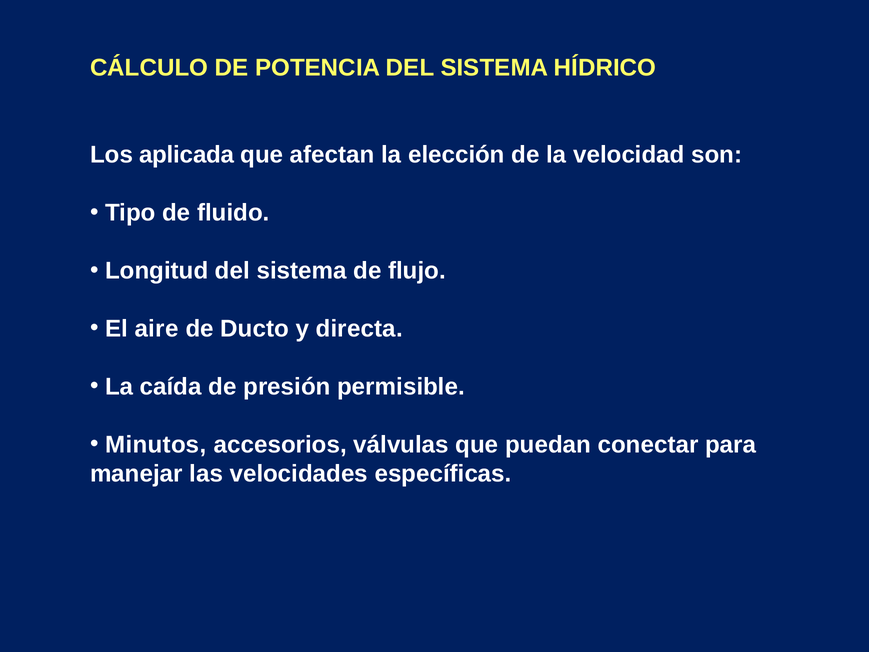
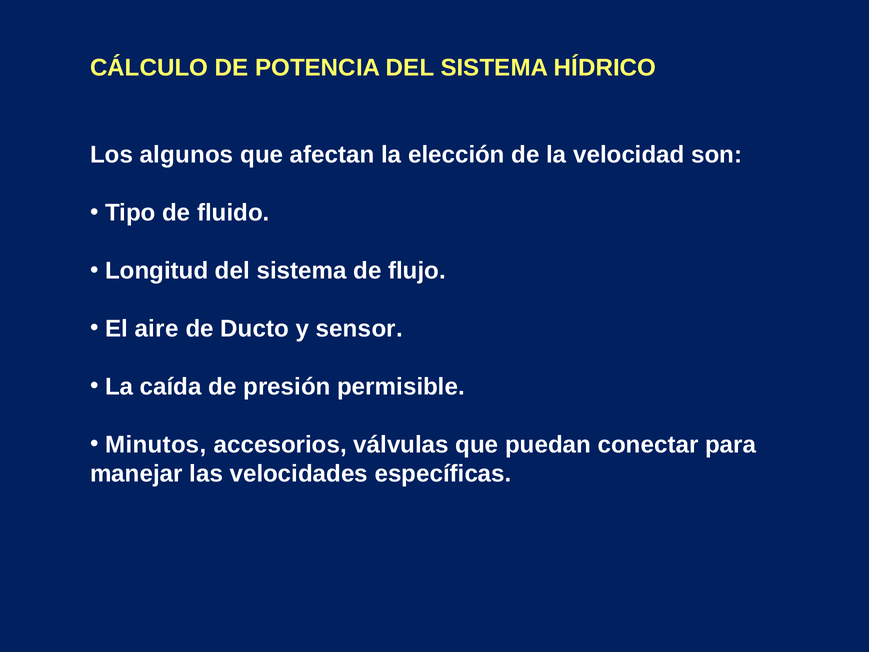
aplicada: aplicada -> algunos (187, 155)
directa: directa -> sensor (359, 329)
